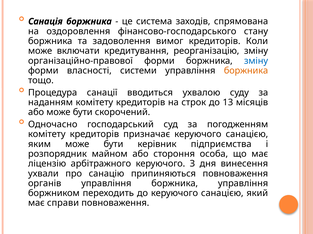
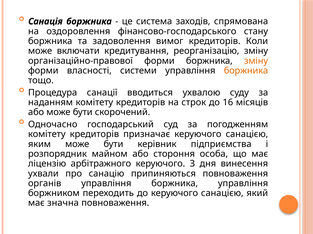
зміну colour: blue -> orange (256, 61)
13: 13 -> 16 (228, 103)
справи: справи -> значна (63, 204)
